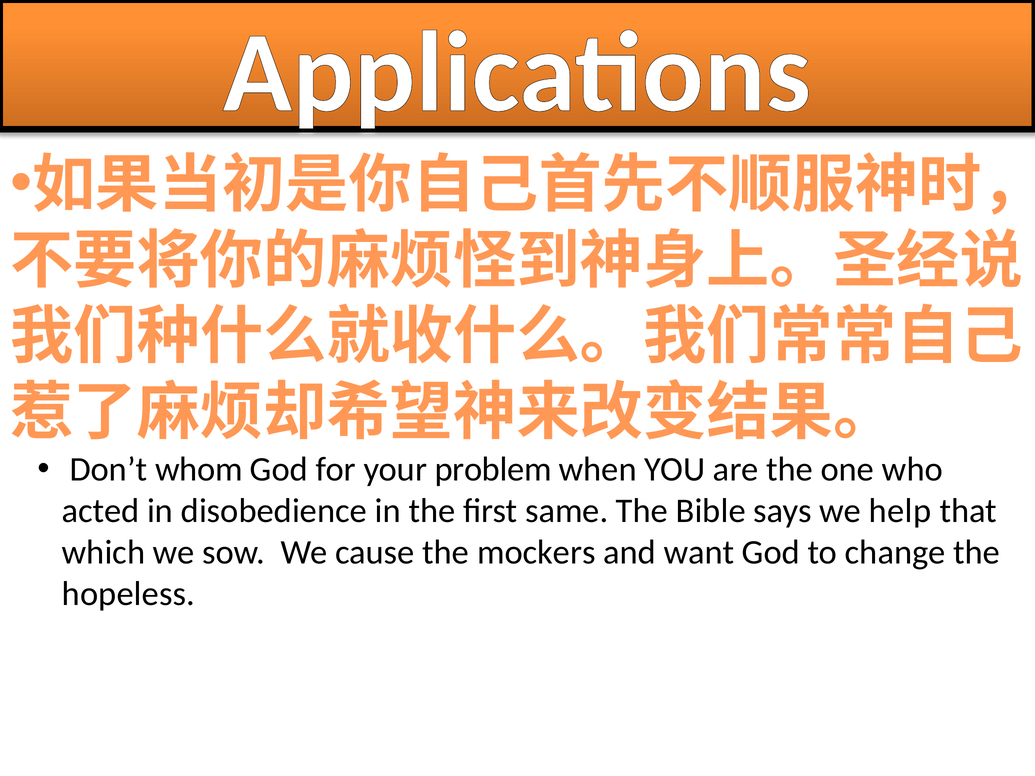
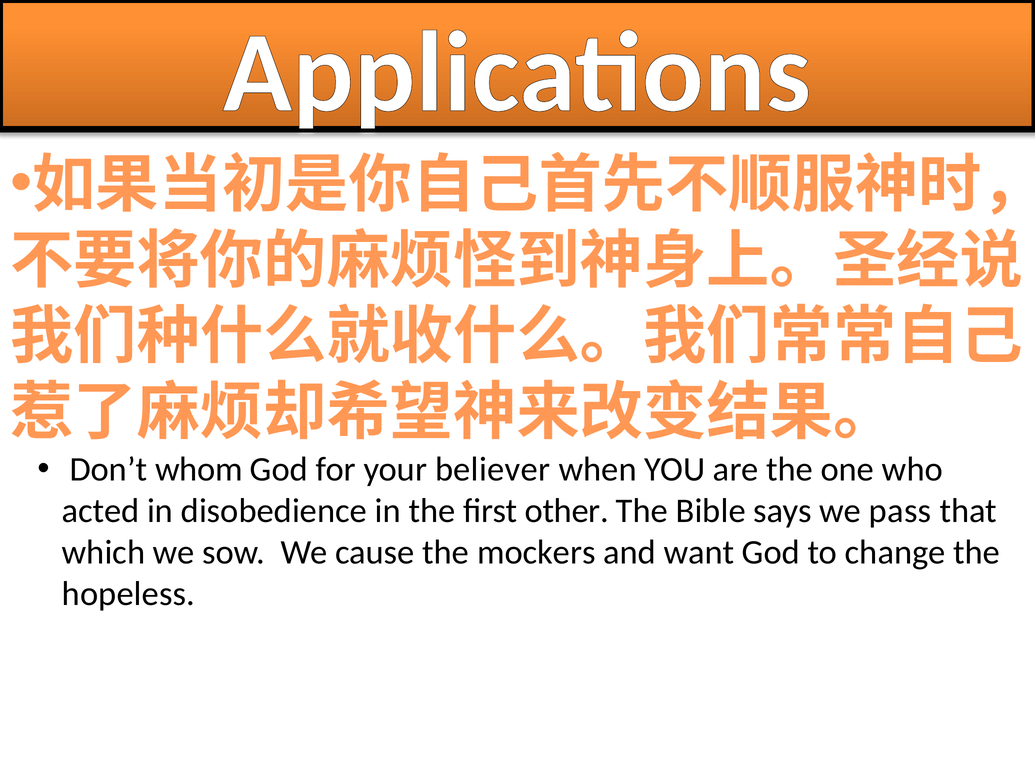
problem: problem -> believer (493, 470)
same: same -> other (567, 511)
help: help -> pass (900, 511)
